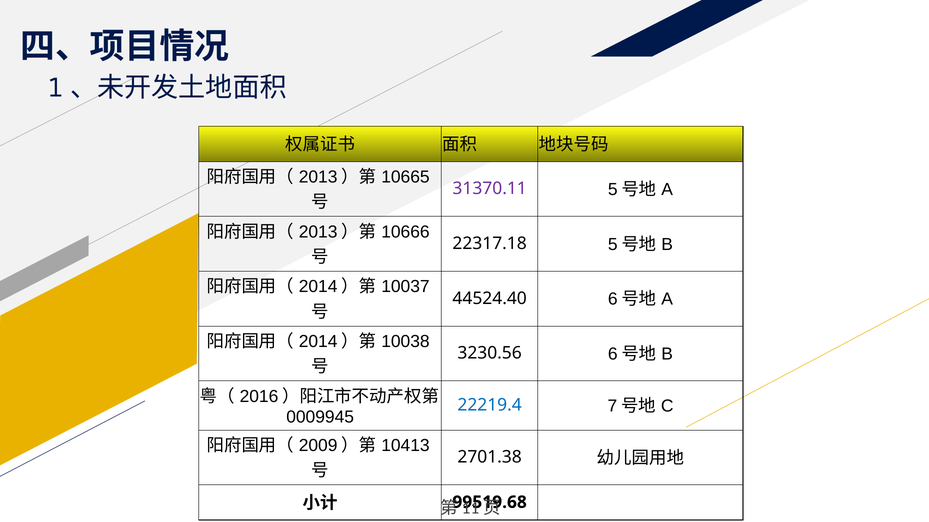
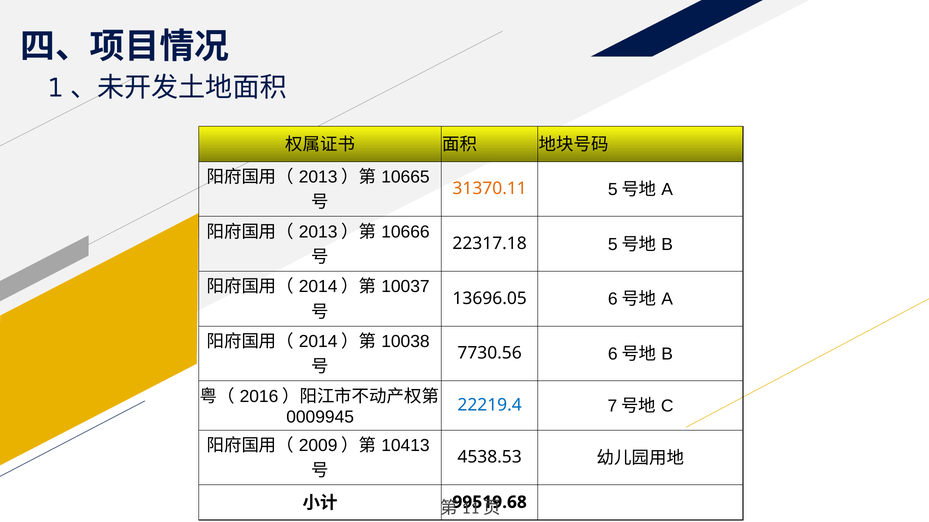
31370.11 colour: purple -> orange (490, 189)
44524.40: 44524.40 -> 13696.05 (490, 299)
3230.56: 3230.56 -> 7730.56 (490, 354)
2701.38: 2701.38 -> 4538.53 (490, 458)
